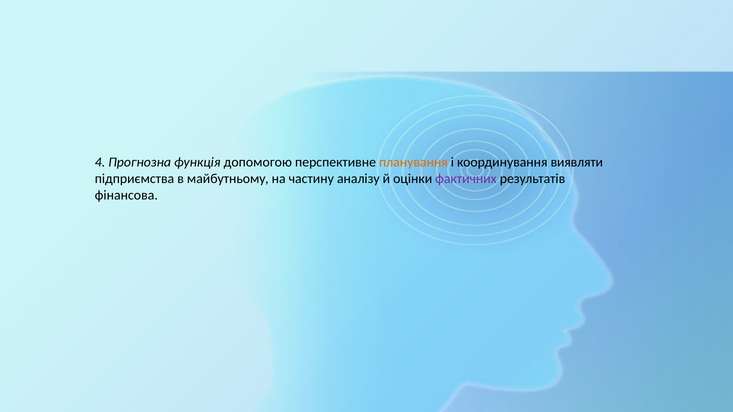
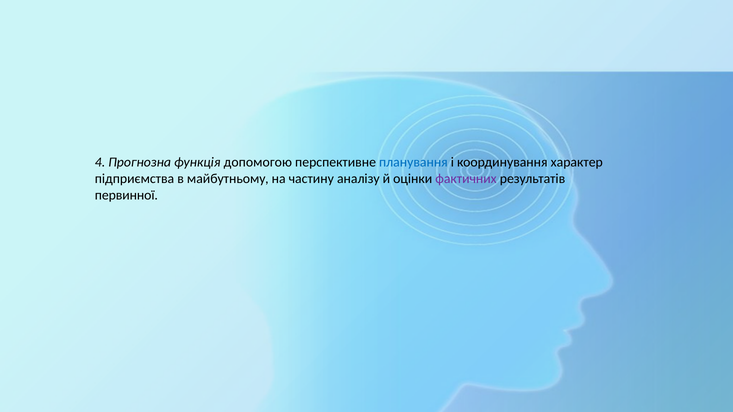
планування colour: orange -> blue (413, 163)
виявляти: виявляти -> характер (577, 163)
фінансова: фінансова -> первинної (126, 196)
